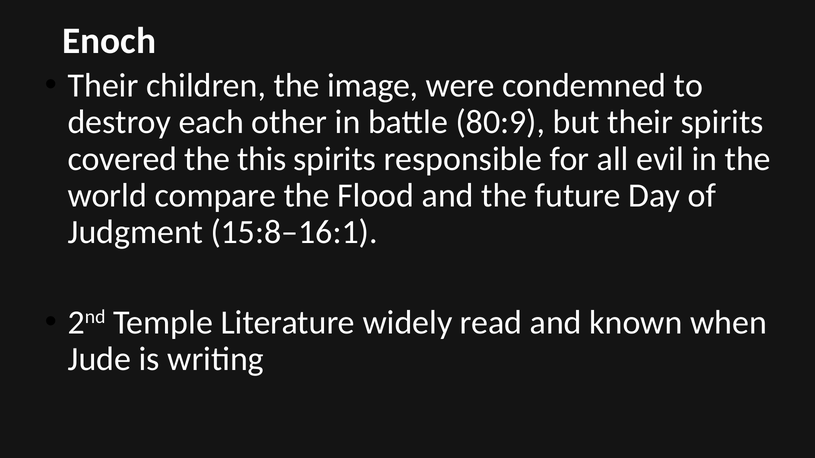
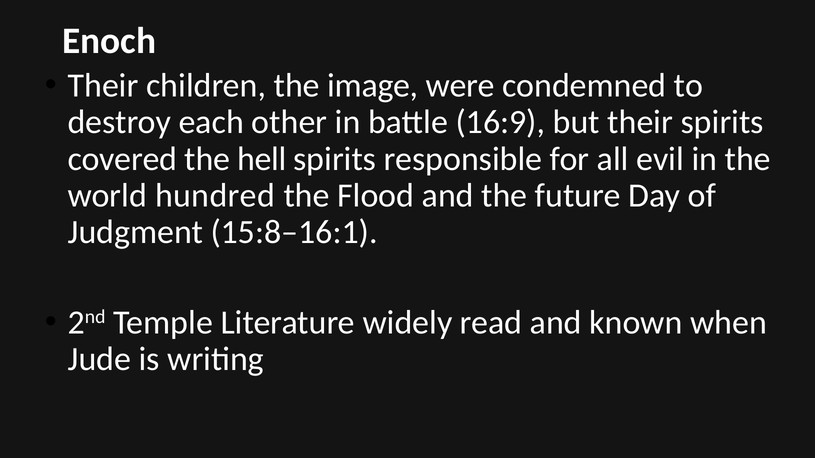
80:9: 80:9 -> 16:9 (500, 122)
this: this -> hell (262, 159)
compare: compare -> hundred (215, 196)
